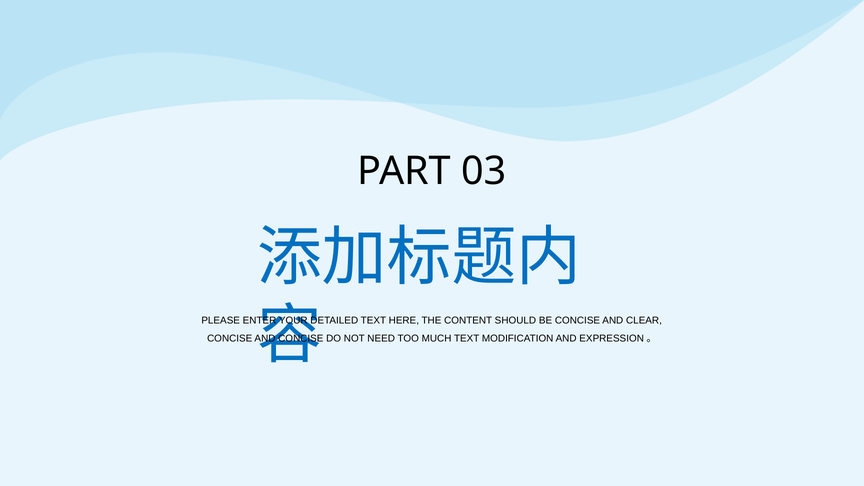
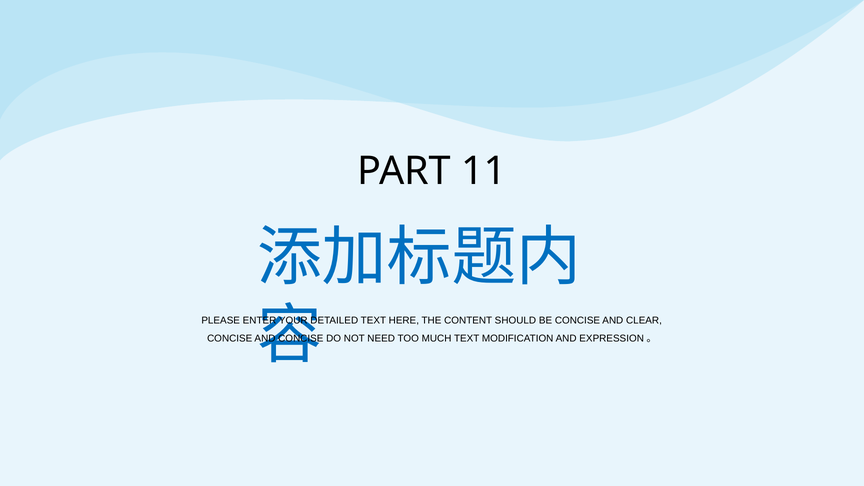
03: 03 -> 11 (484, 171)
